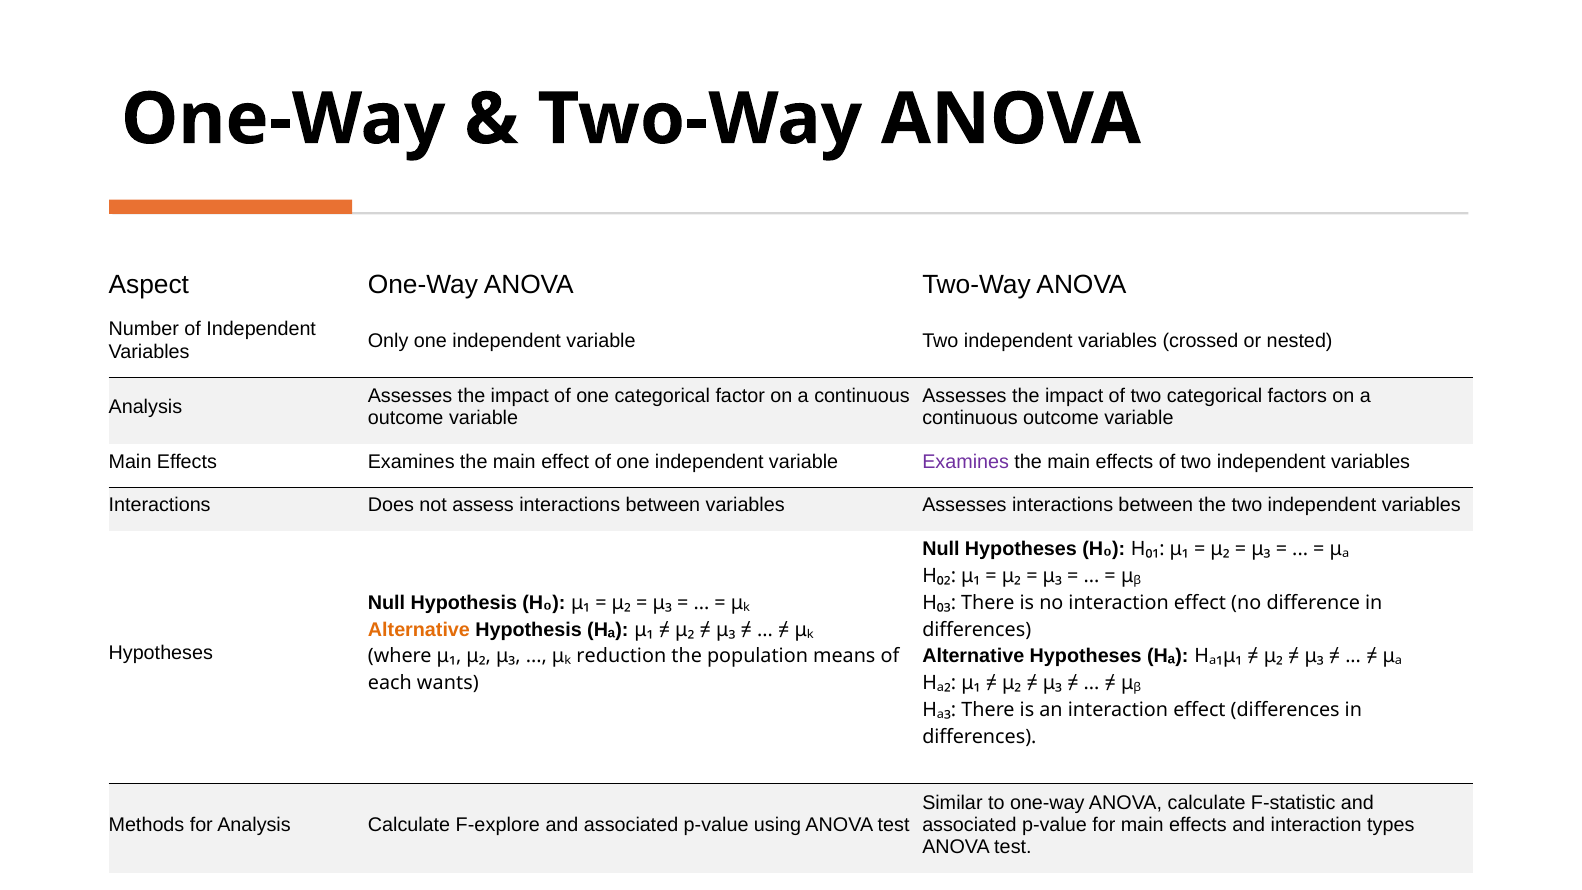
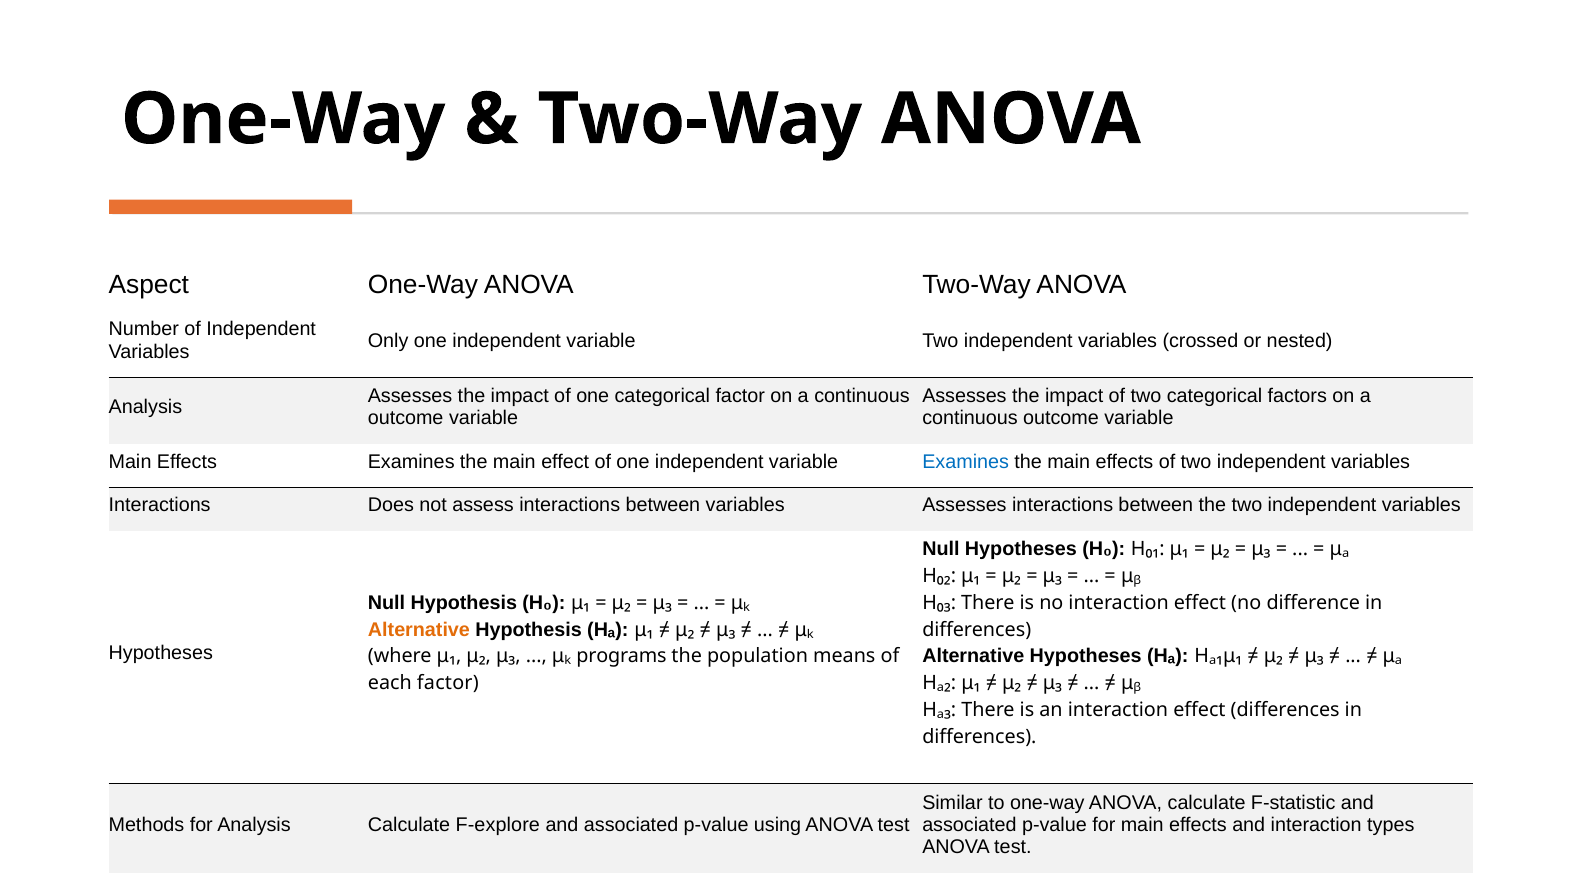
Examines colour: purple -> blue (966, 462)
reduction: reduction -> programs (621, 656)
each wants: wants -> factor (448, 683)
